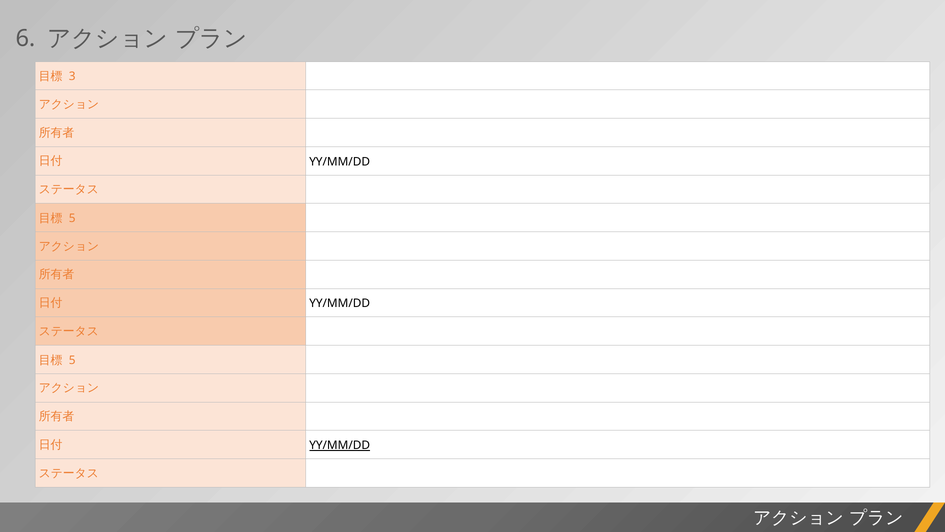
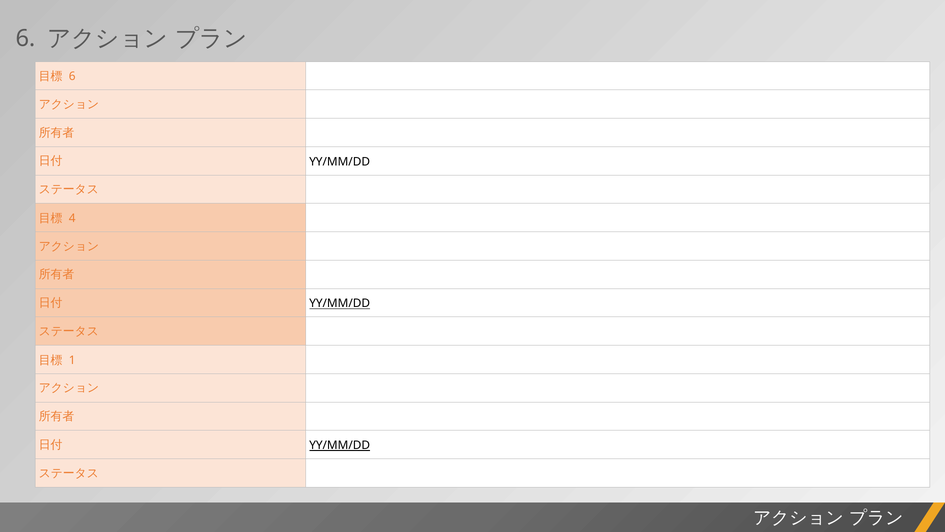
3: 3 -> 6 (72, 76)
5: 5 -> 4 (72, 218)
YY/MM/DD underline: none -> present (340, 303)
5: 5 -> 1 (72, 360)
